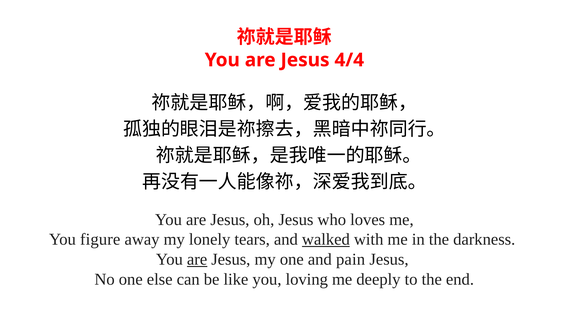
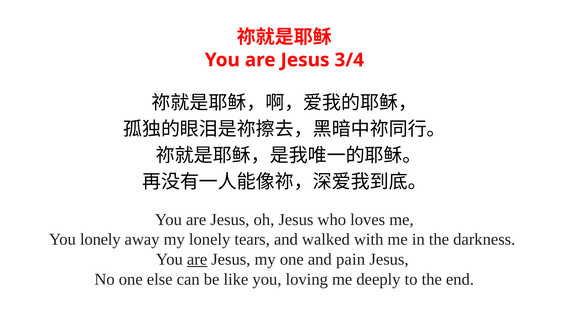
4/4: 4/4 -> 3/4 (349, 60)
You figure: figure -> lonely (100, 240)
walked underline: present -> none (326, 240)
